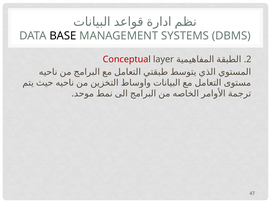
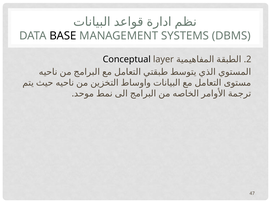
Conceptual colour: red -> black (127, 59)
